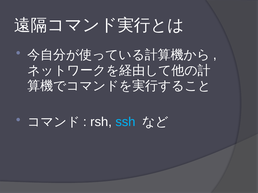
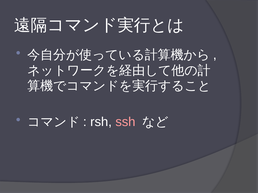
ssh colour: light blue -> pink (125, 122)
